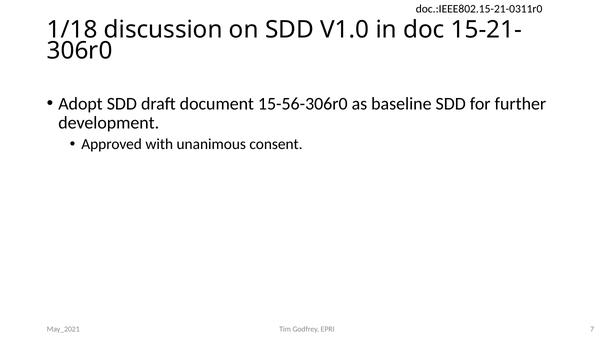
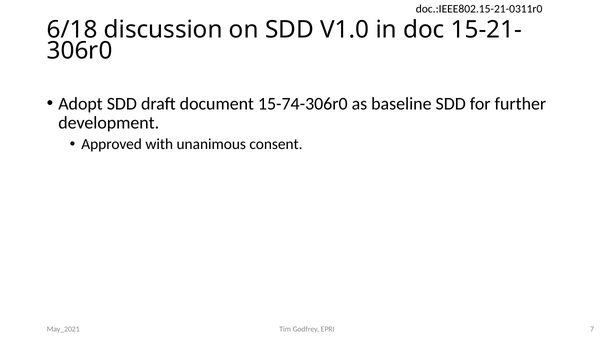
1/18: 1/18 -> 6/18 (72, 30)
15-56-306r0: 15-56-306r0 -> 15-74-306r0 (303, 104)
